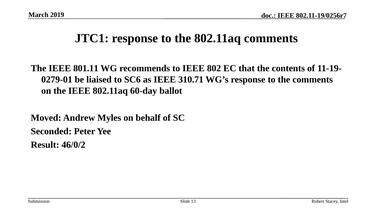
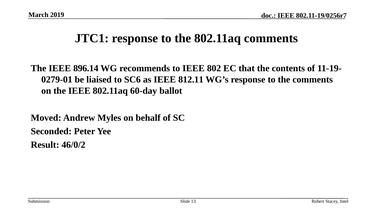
801.11: 801.11 -> 896.14 (86, 68)
310.71: 310.71 -> 812.11 (191, 79)
